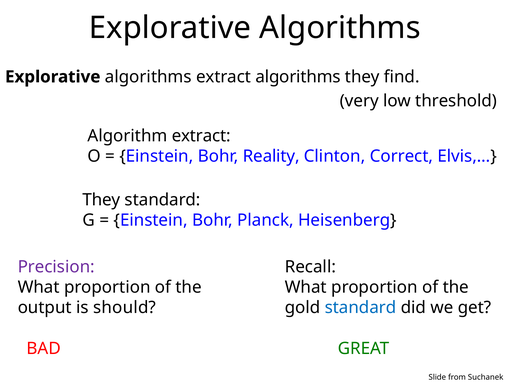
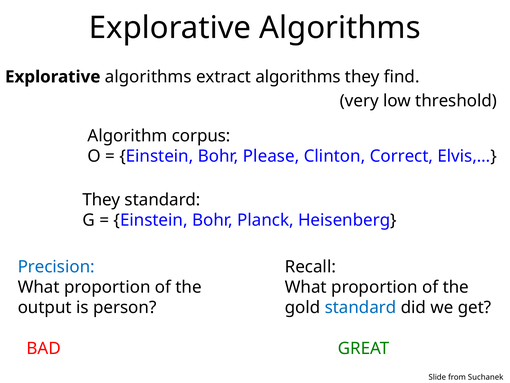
Algorithm extract: extract -> corpus (201, 136)
Reality: Reality -> Please (271, 156)
Precision colour: purple -> blue (56, 266)
should: should -> person (125, 307)
